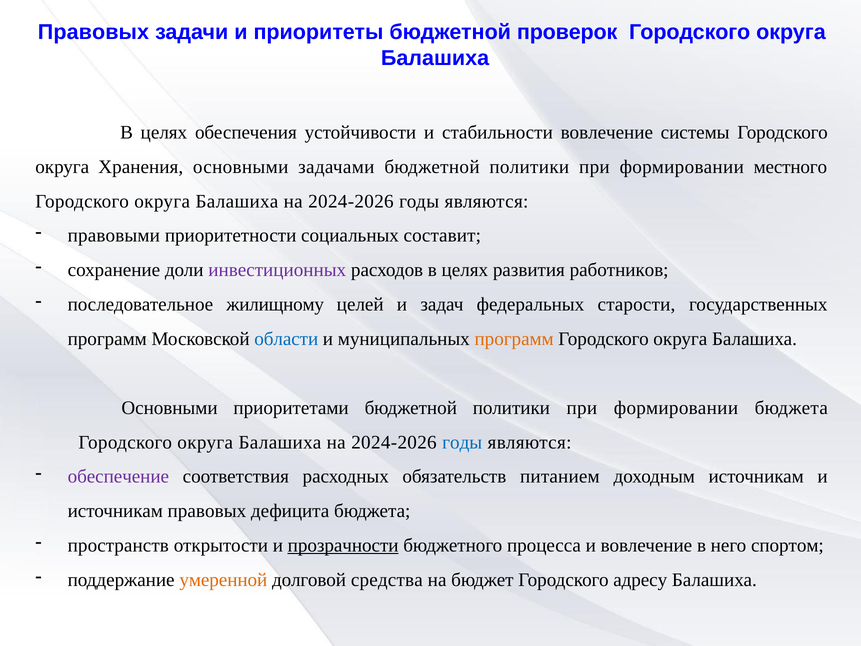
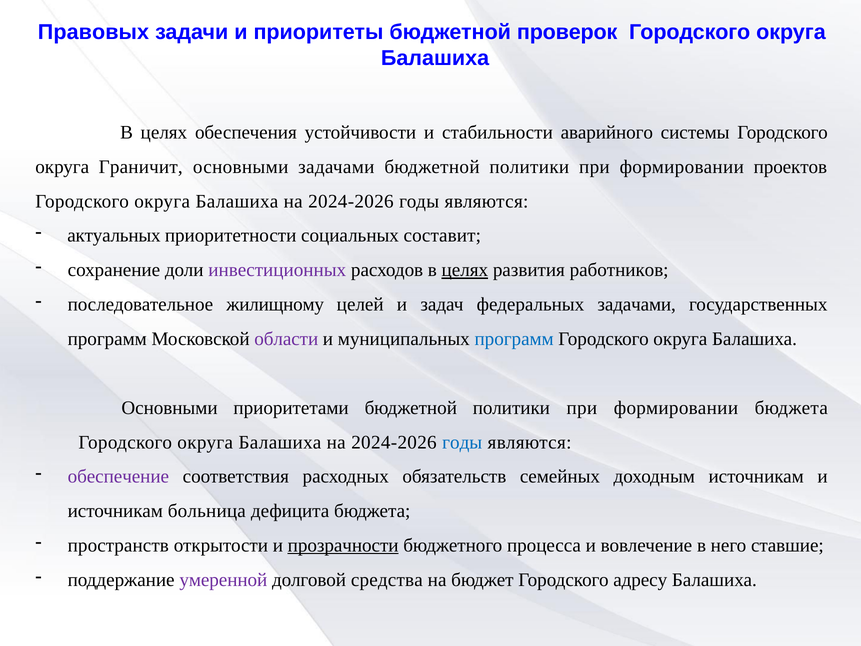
стабильности вовлечение: вовлечение -> аварийного (607, 132)
Хранения: Хранения -> Граничит (141, 167)
местного: местного -> проектов (790, 167)
правовыми: правовыми -> актуальных (114, 236)
целях underline: none -> present (465, 270)
федеральных старости: старости -> задачами (637, 304)
области colour: blue -> purple (286, 339)
программ colour: orange -> blue (514, 339)
питанием: питанием -> семейных (560, 476)
источникам правовых: правовых -> больница (207, 511)
спортом: спортом -> ставшие (787, 545)
умеренной colour: orange -> purple (223, 580)
